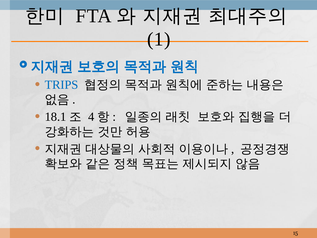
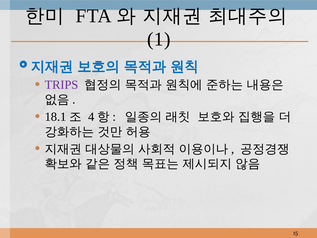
TRIPS colour: blue -> purple (61, 85)
